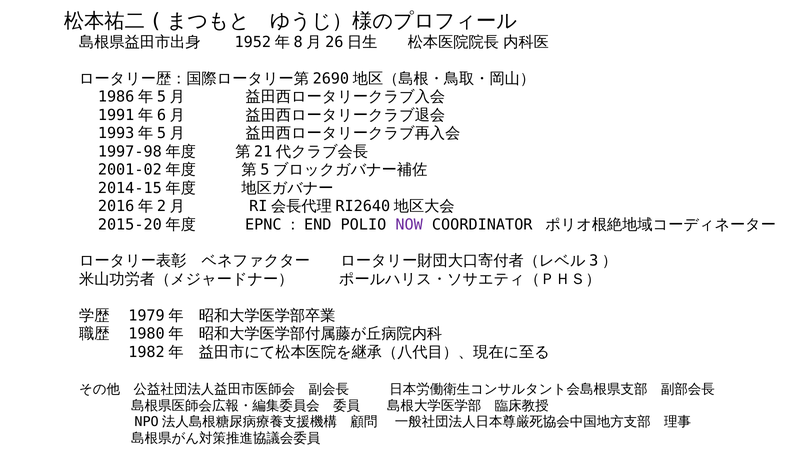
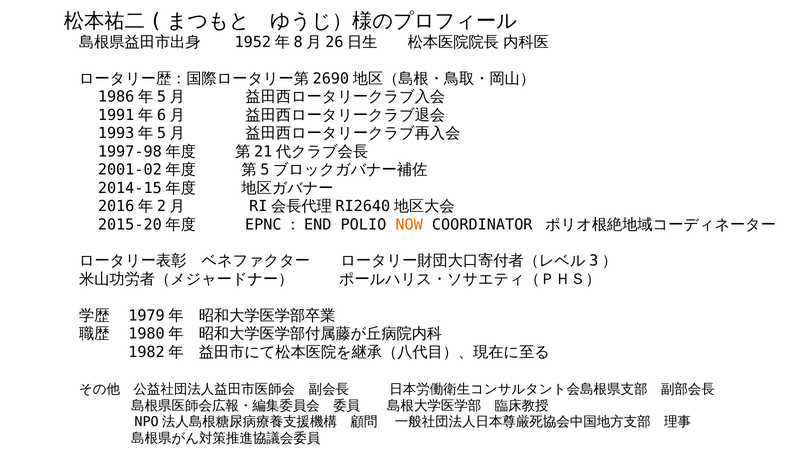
NOW colour: purple -> orange (409, 224)
